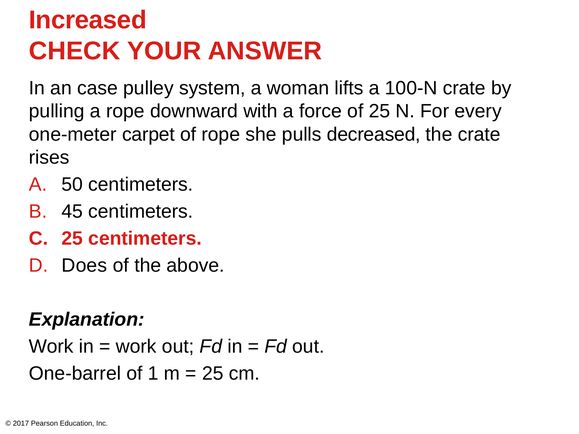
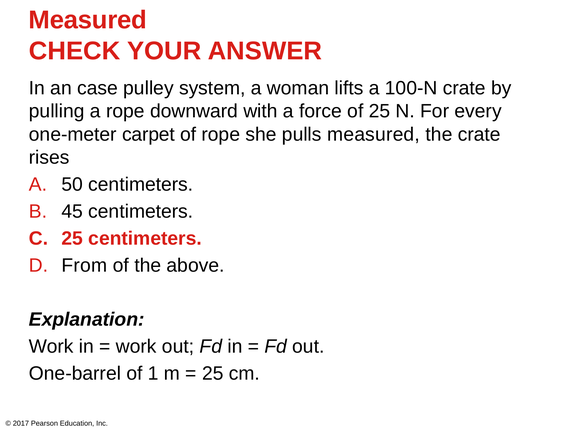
Increased: Increased -> Measured (88, 20)
pulls decreased: decreased -> measured (374, 134)
Does: Does -> From (84, 266)
